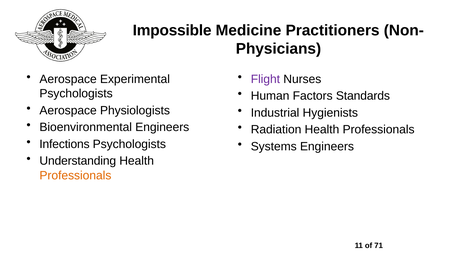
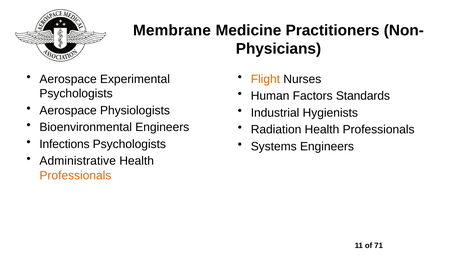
Impossible: Impossible -> Membrane (172, 30)
Flight colour: purple -> orange (265, 79)
Understanding: Understanding -> Administrative (78, 161)
